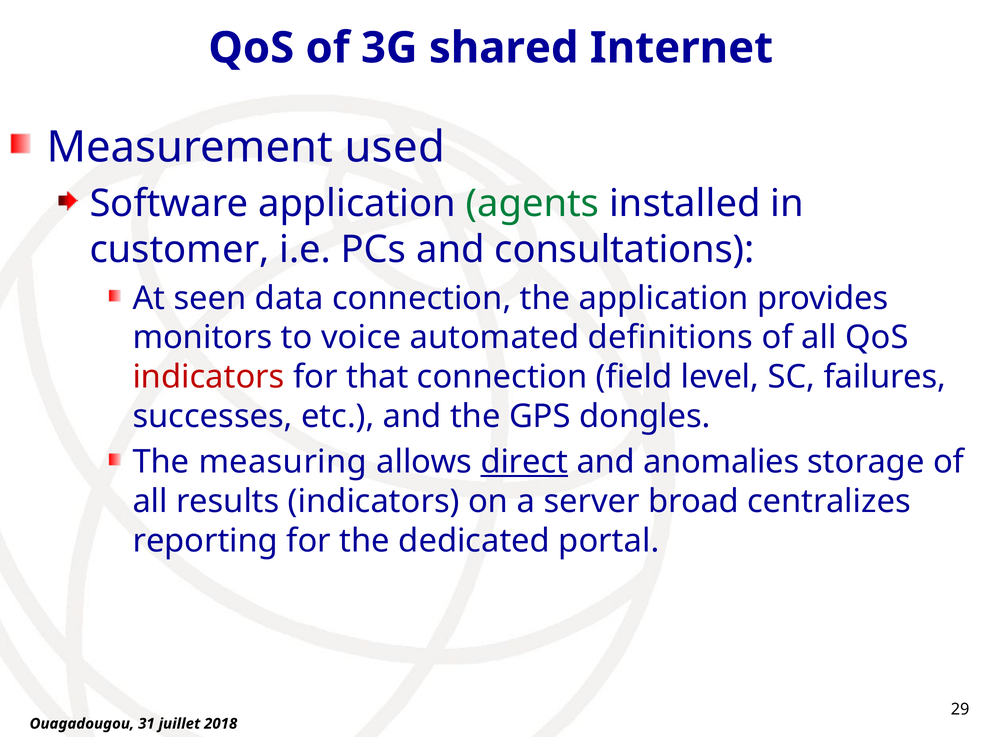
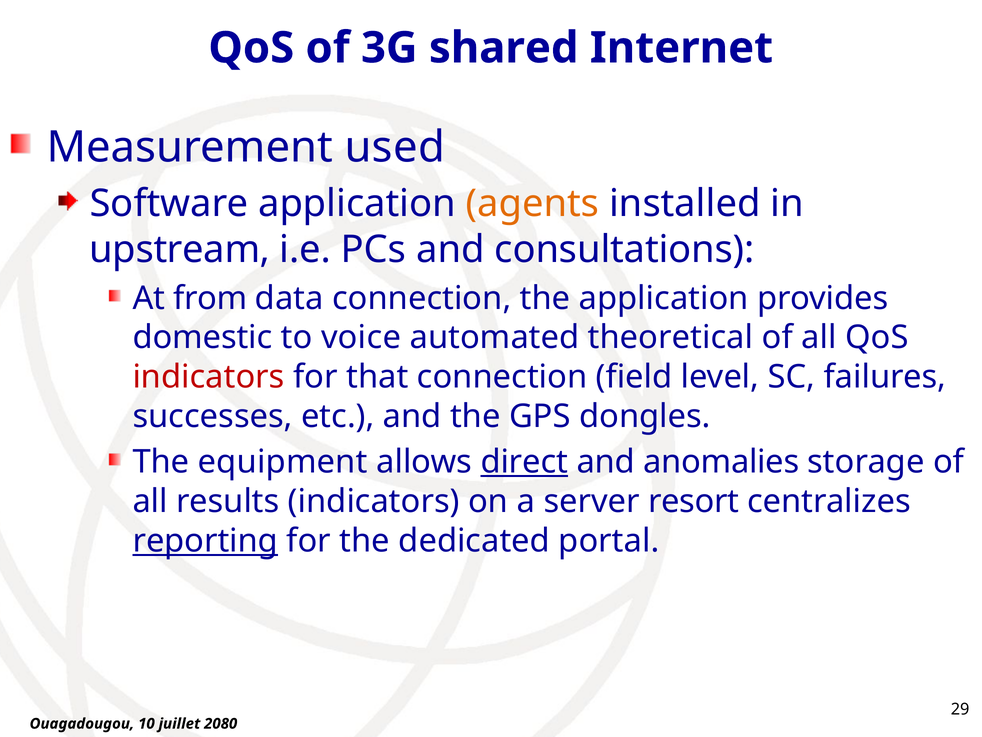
agents colour: green -> orange (533, 204)
customer: customer -> upstream (180, 249)
seen: seen -> from (210, 298)
monitors: monitors -> domestic (203, 337)
definitions: definitions -> theoretical (671, 337)
measuring: measuring -> equipment (283, 462)
broad: broad -> resort (694, 501)
reporting underline: none -> present (205, 540)
31: 31 -> 10 (146, 723)
2018: 2018 -> 2080 (221, 723)
